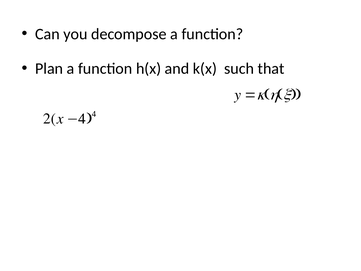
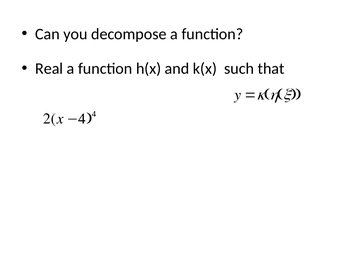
Plan: Plan -> Real (49, 69)
